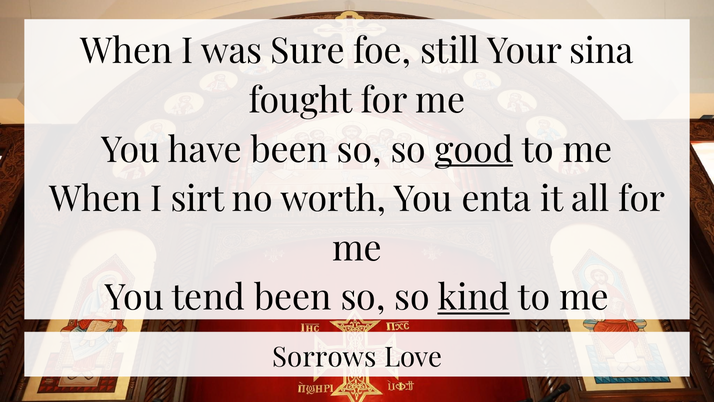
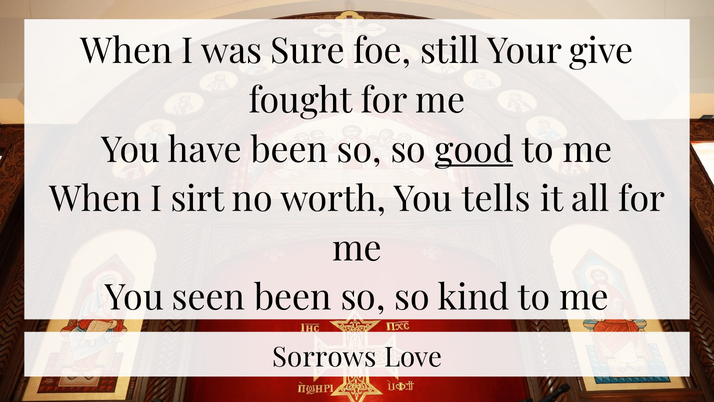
sina: sina -> give (601, 52)
enta: enta -> tells (496, 199)
tend: tend -> seen (208, 298)
kind underline: present -> none (474, 298)
